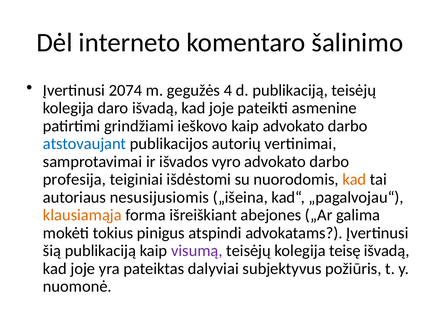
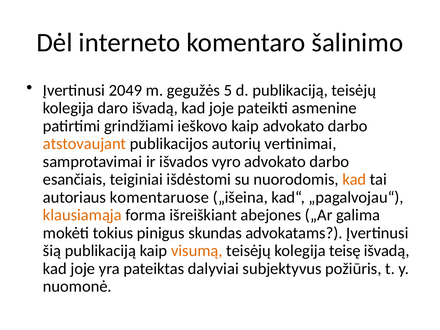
2074: 2074 -> 2049 (125, 90)
4: 4 -> 5 (228, 90)
atstovaujant colour: blue -> orange (85, 144)
profesija: profesija -> esančiais (75, 179)
nesusijusiomis: nesusijusiomis -> komentaruose (159, 197)
atspindi: atspindi -> skundas (215, 233)
visumą colour: purple -> orange (197, 251)
